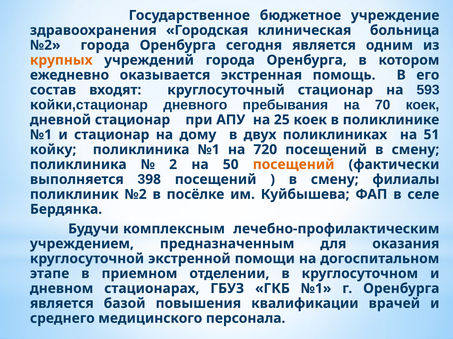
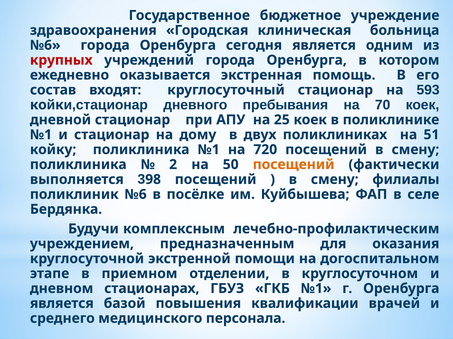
№2: №2 -> №6 (45, 45)
крупных colour: orange -> red (61, 60)
поликлиник №2: №2 -> №6 (136, 195)
